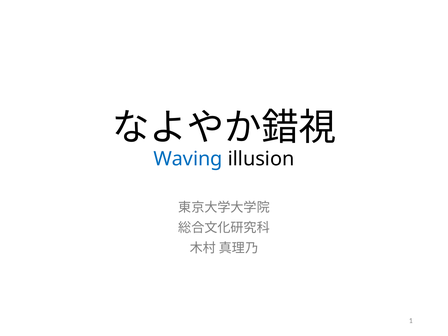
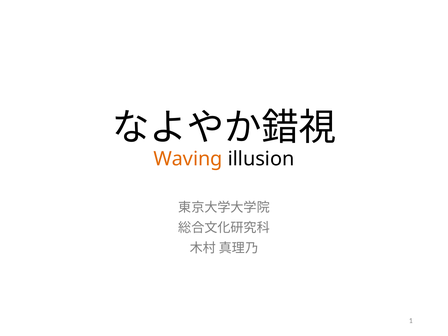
Waving colour: blue -> orange (188, 159)
